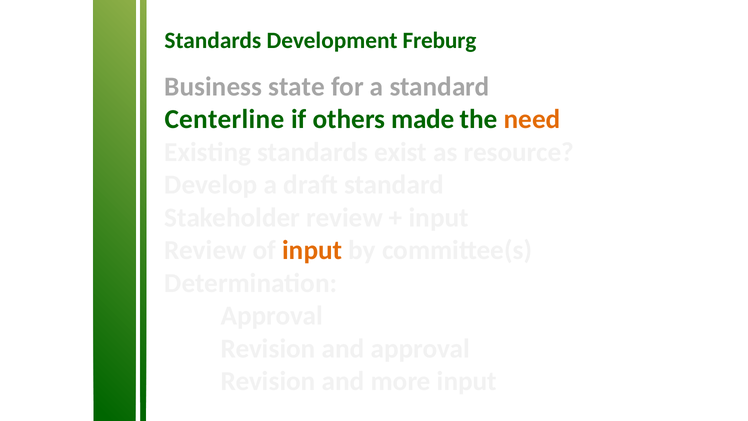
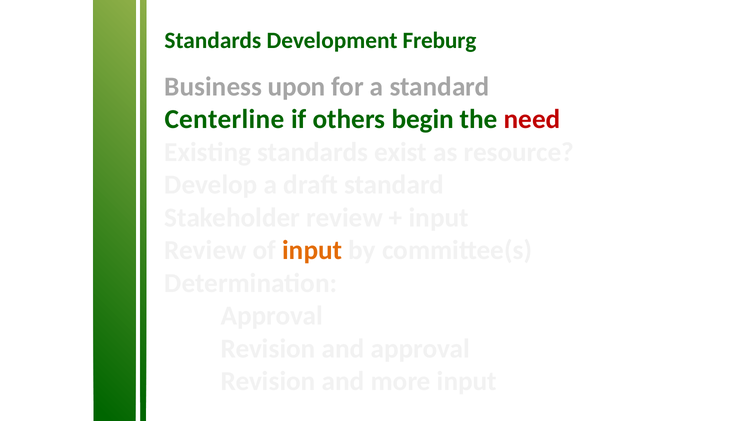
state: state -> upon (297, 86)
made: made -> begin (423, 119)
need colour: orange -> red (532, 119)
